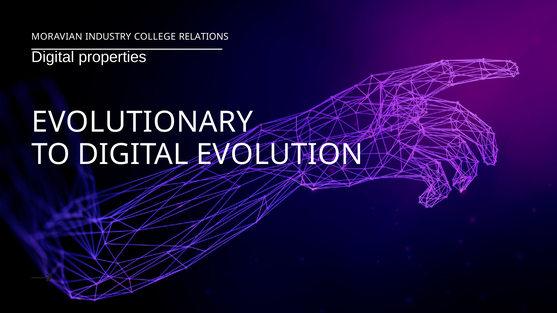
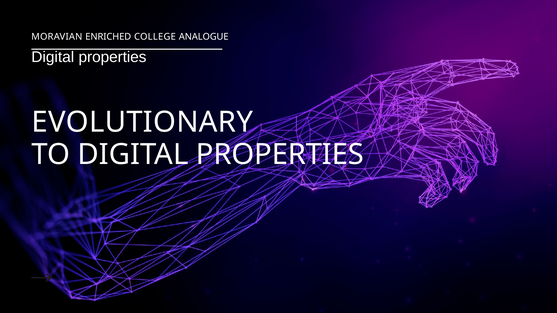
INDUSTRY: INDUSTRY -> ENRICHED (108, 37)
RELATIONS: RELATIONS -> ANALOGUE (204, 37)
TO DIGITAL EVOLUTION: EVOLUTION -> PROPERTIES (280, 155)
